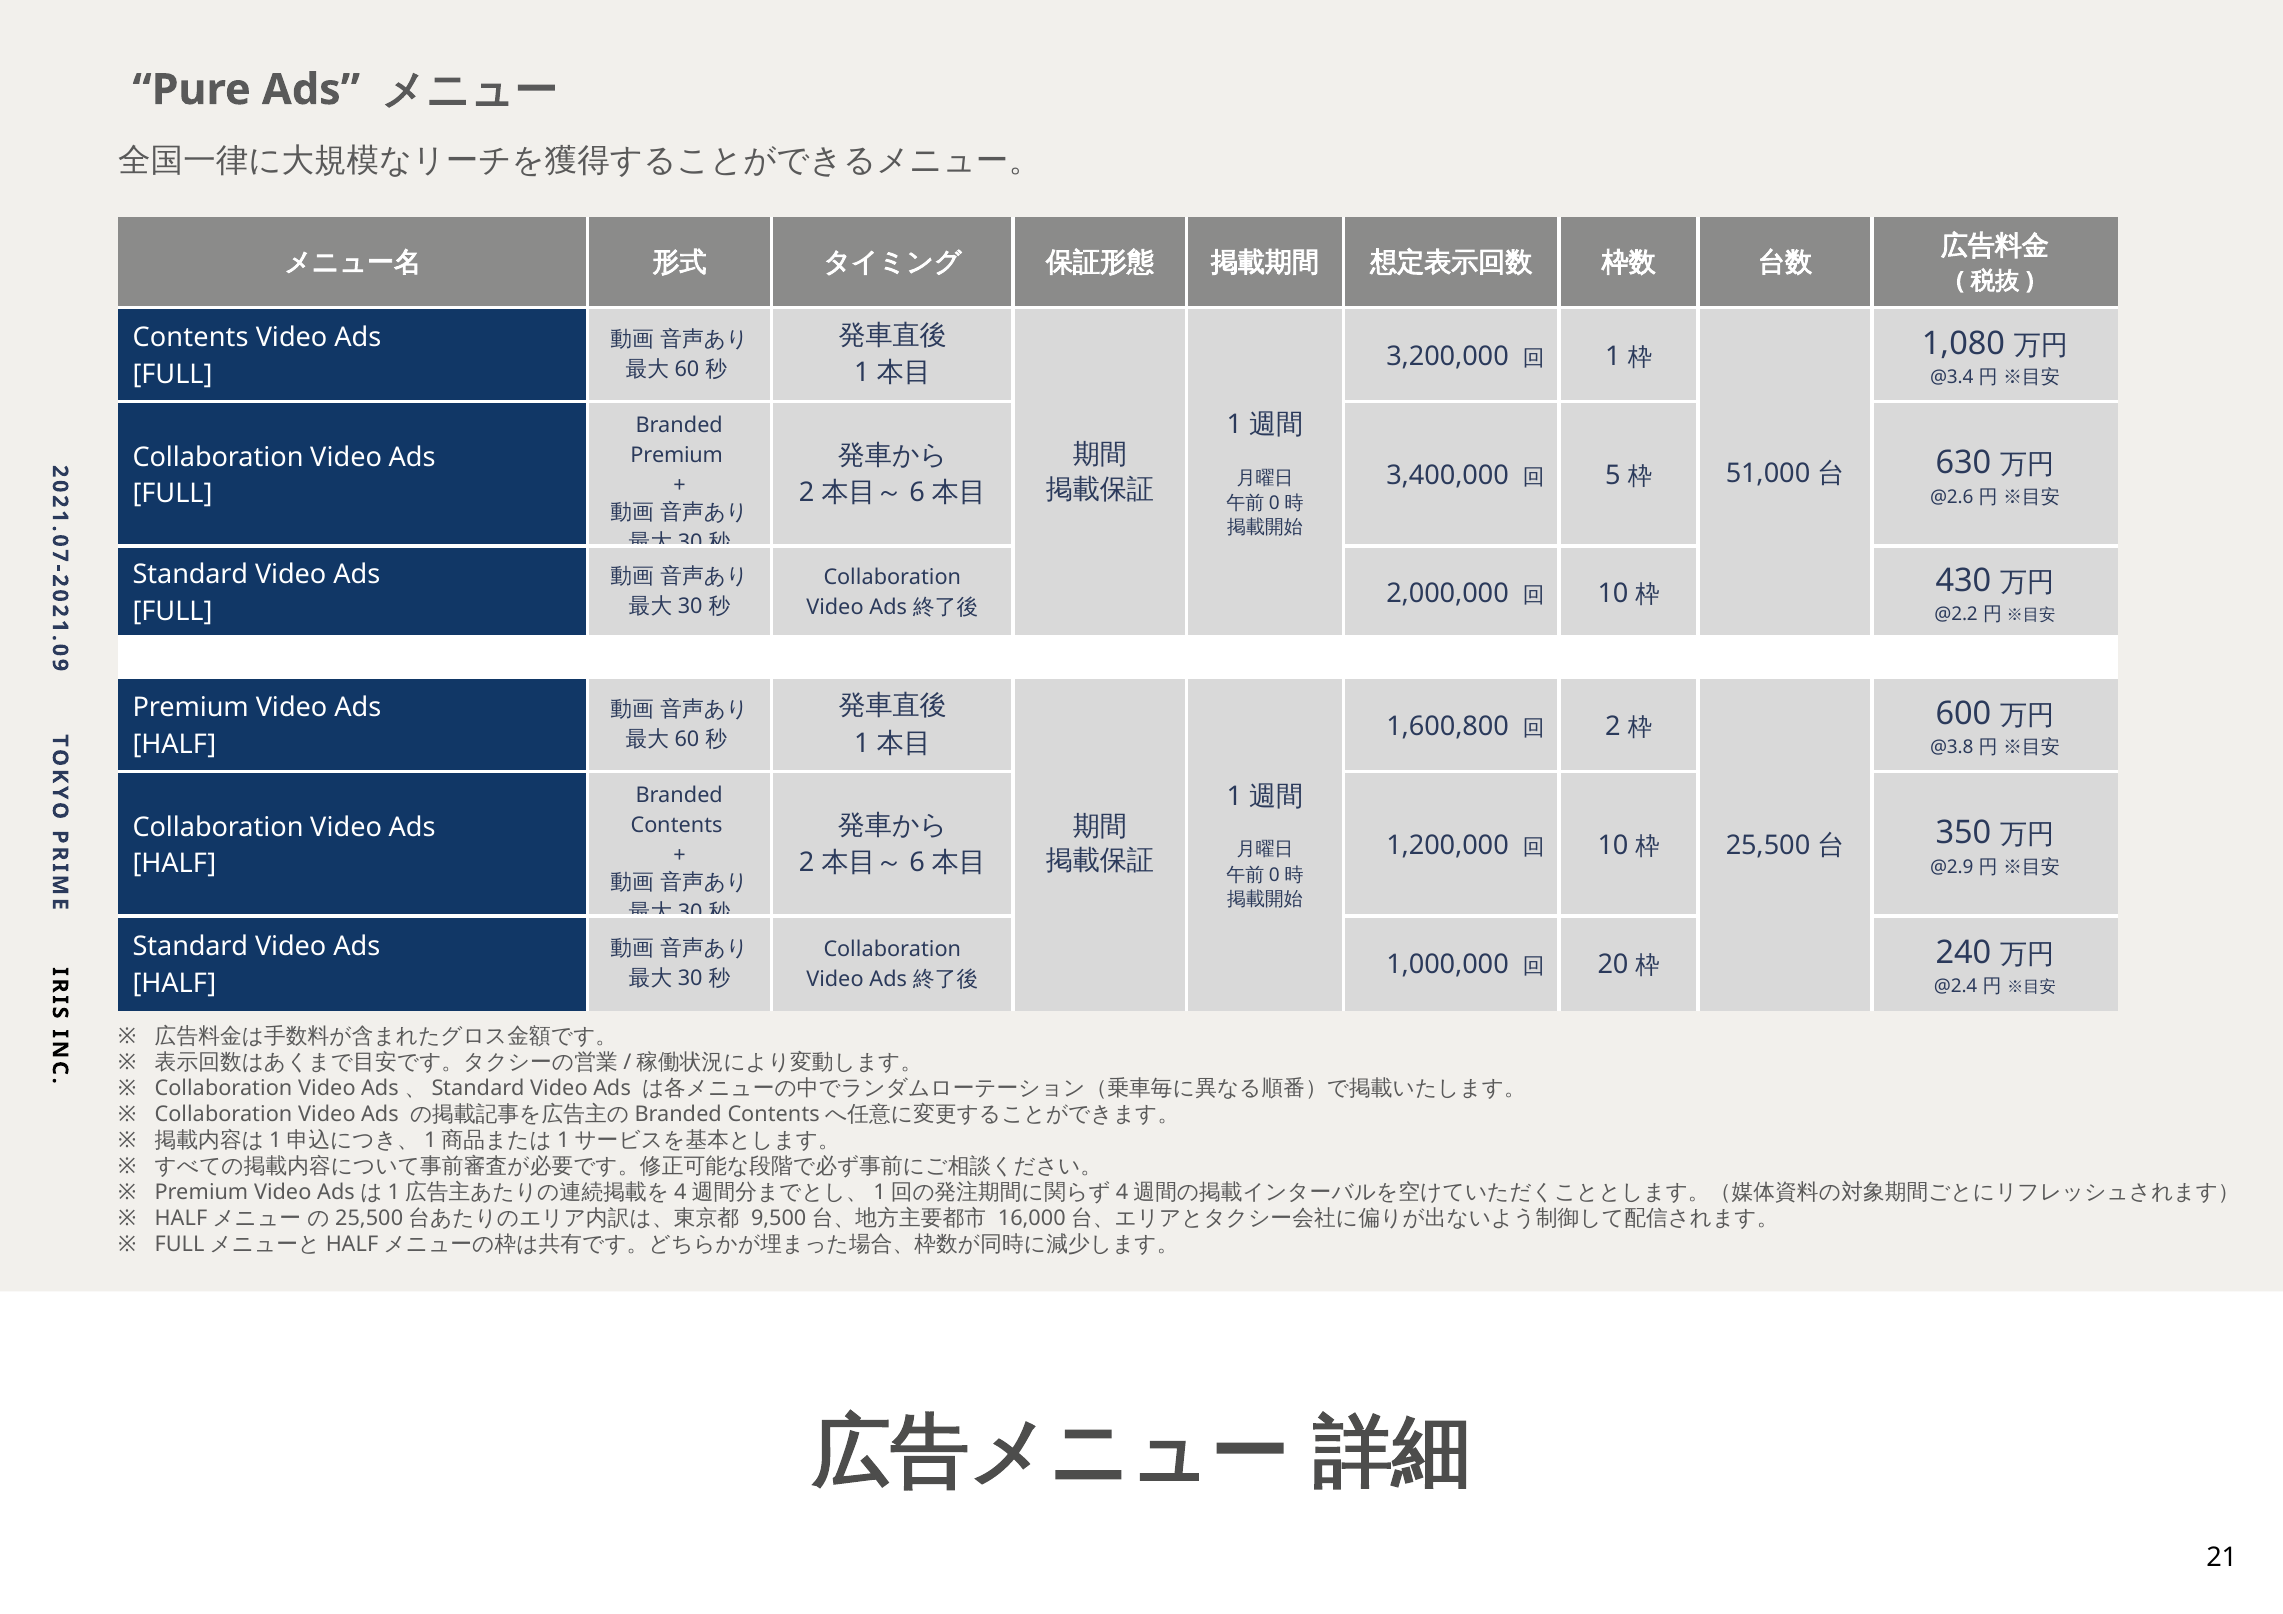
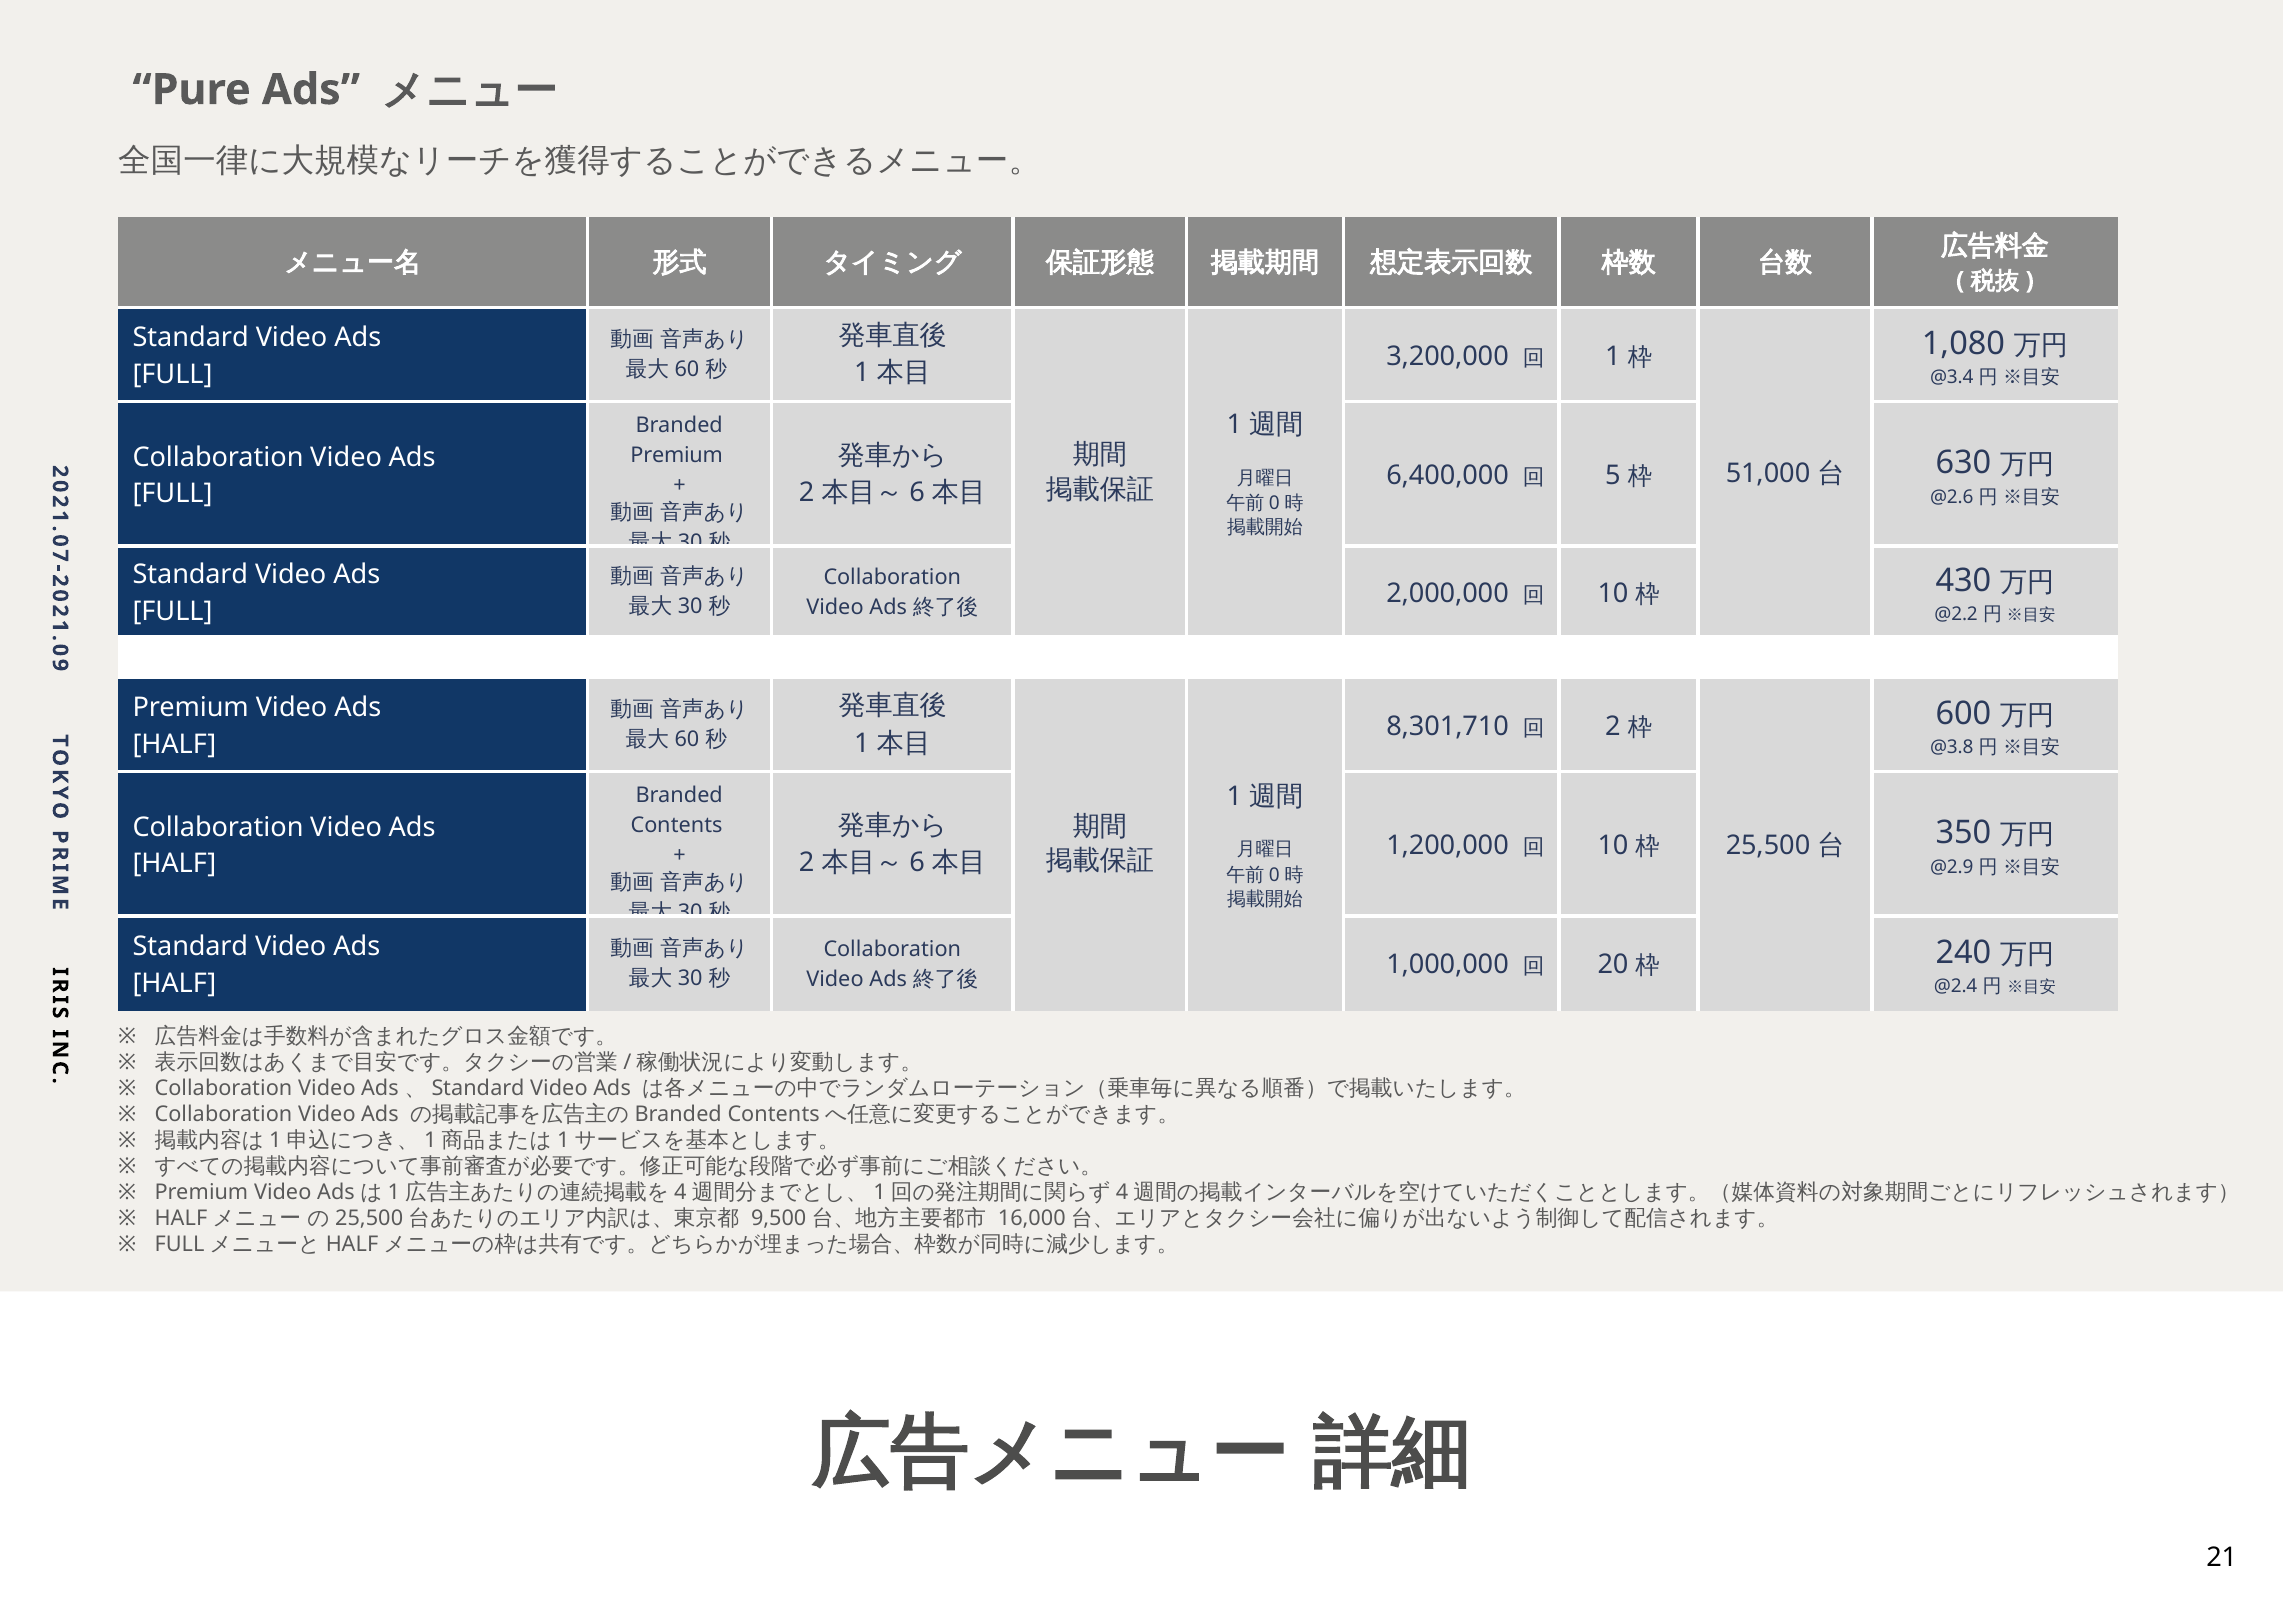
Contents: Contents -> Standard (191, 338)
3,400,000: 3,400,000 -> 6,400,000 (1448, 476)
1,600,800: 1,600,800 -> 8,301,710 (1448, 726)
